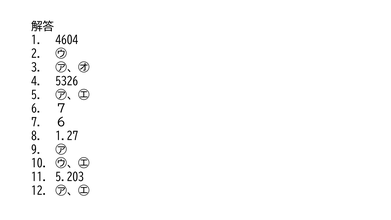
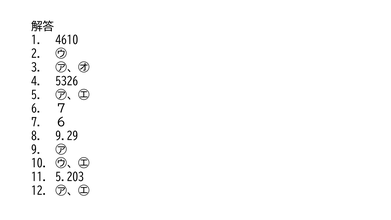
4604: 4604 -> 4610 (67, 40)
1.27: 1.27 -> 9.29 (67, 136)
